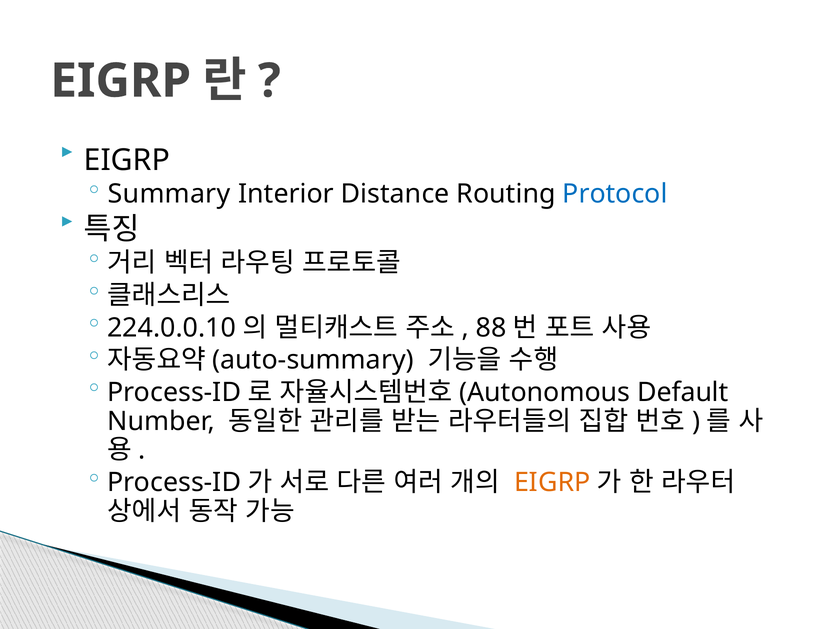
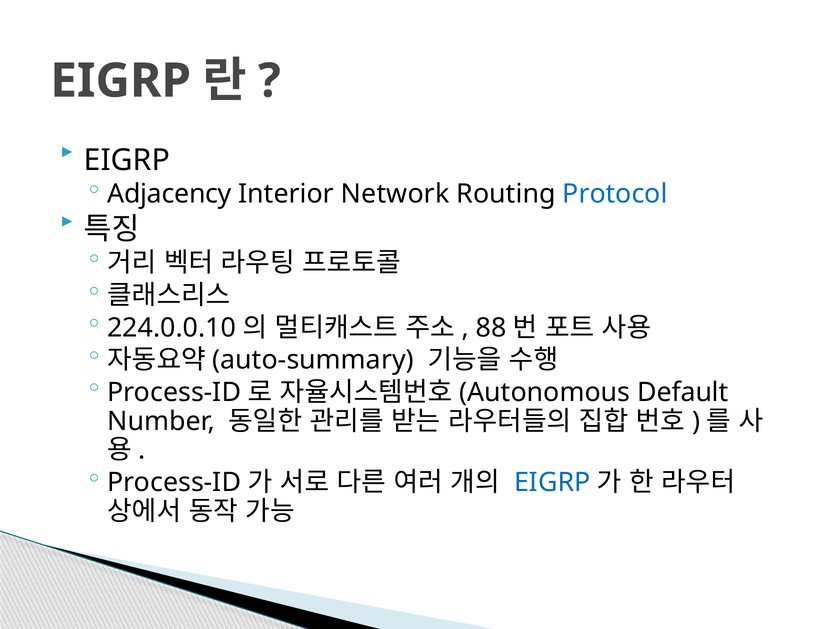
Summary: Summary -> Adjacency (169, 194)
Distance: Distance -> Network (395, 194)
EIGRP colour: orange -> blue (552, 483)
